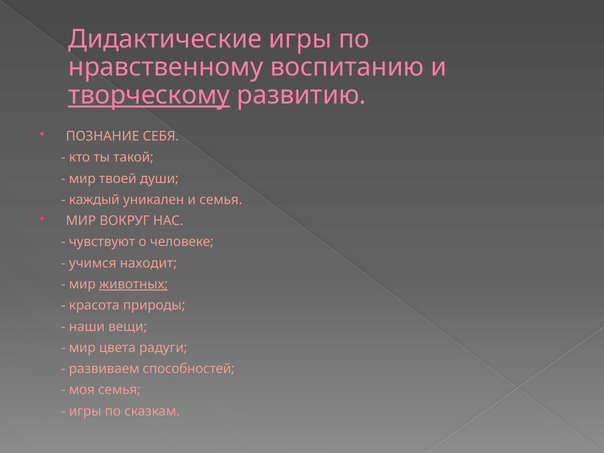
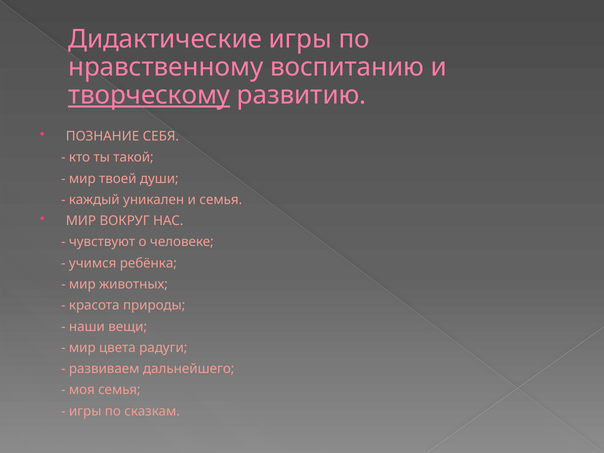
находит: находит -> ребёнка (148, 263)
животных underline: present -> none (134, 284)
способностей: способностей -> дальнейшего (189, 369)
